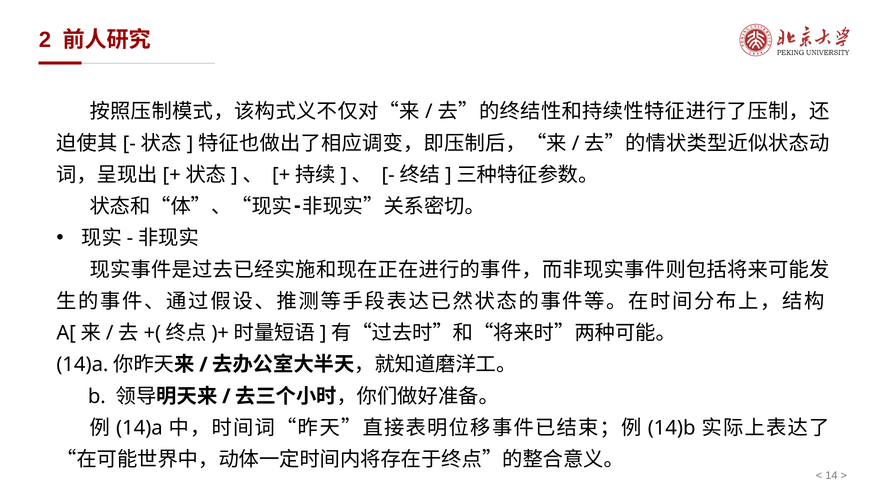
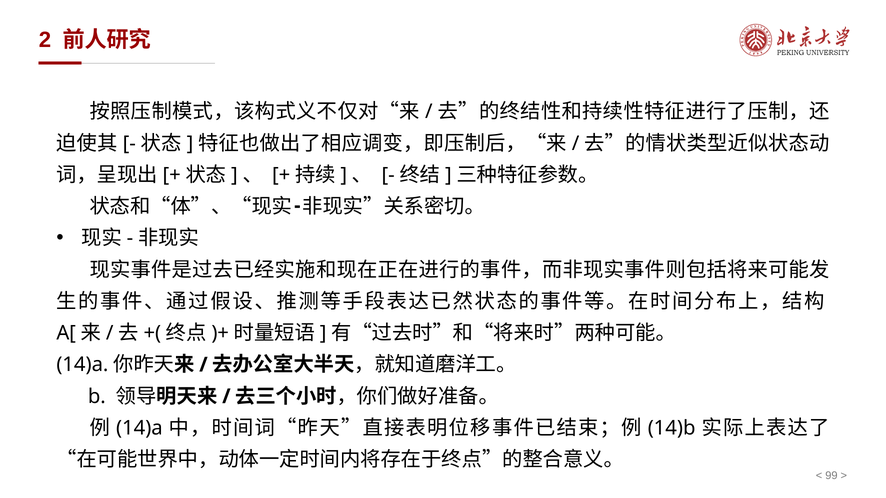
14: 14 -> 99 (831, 476)
